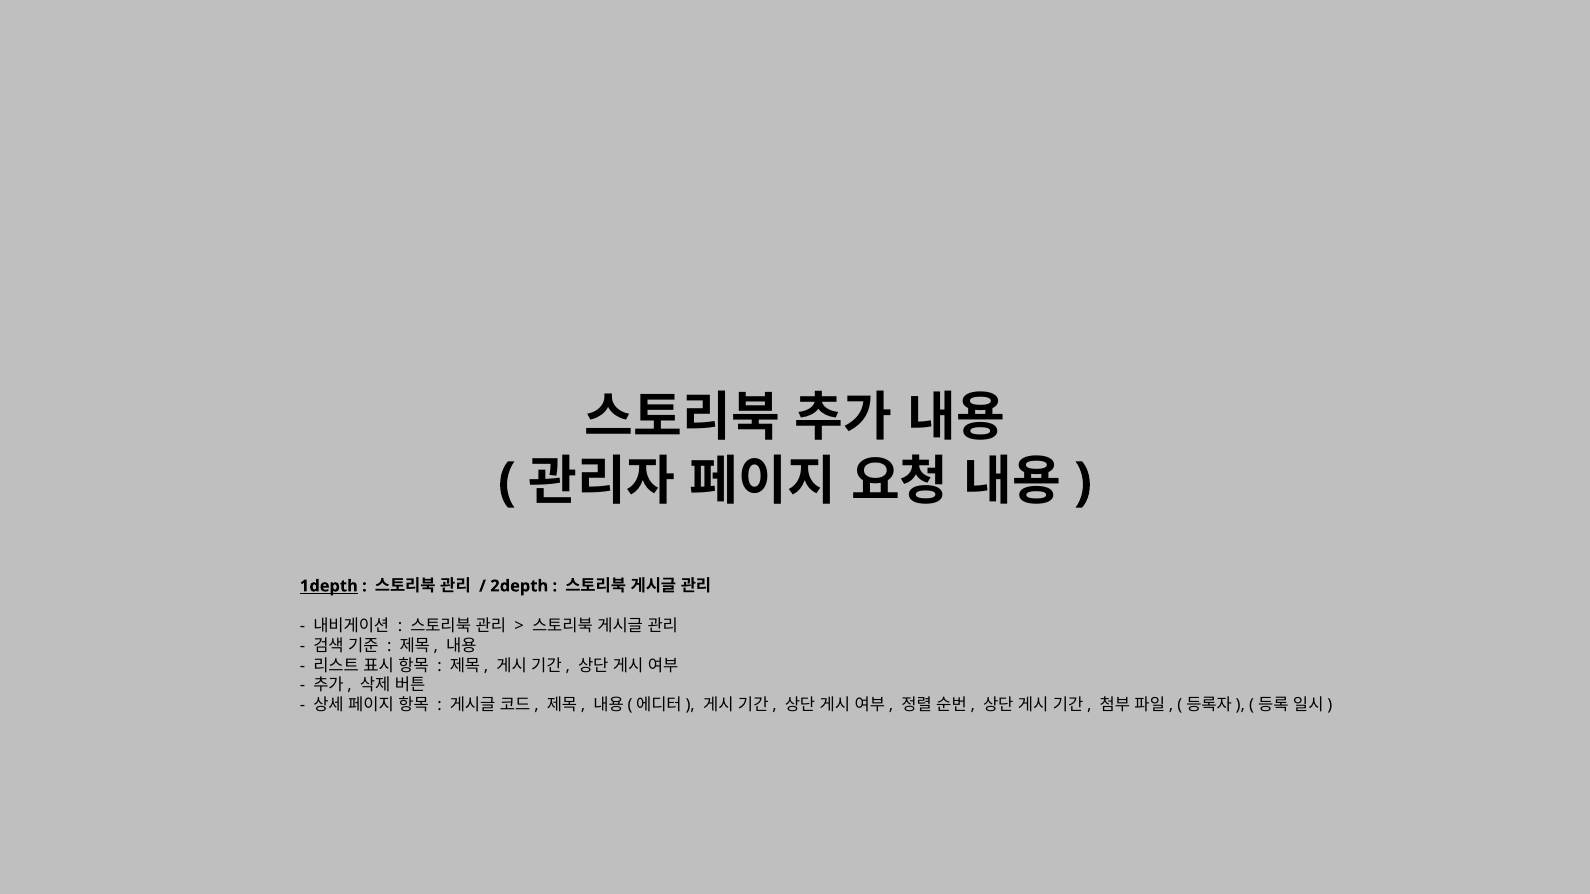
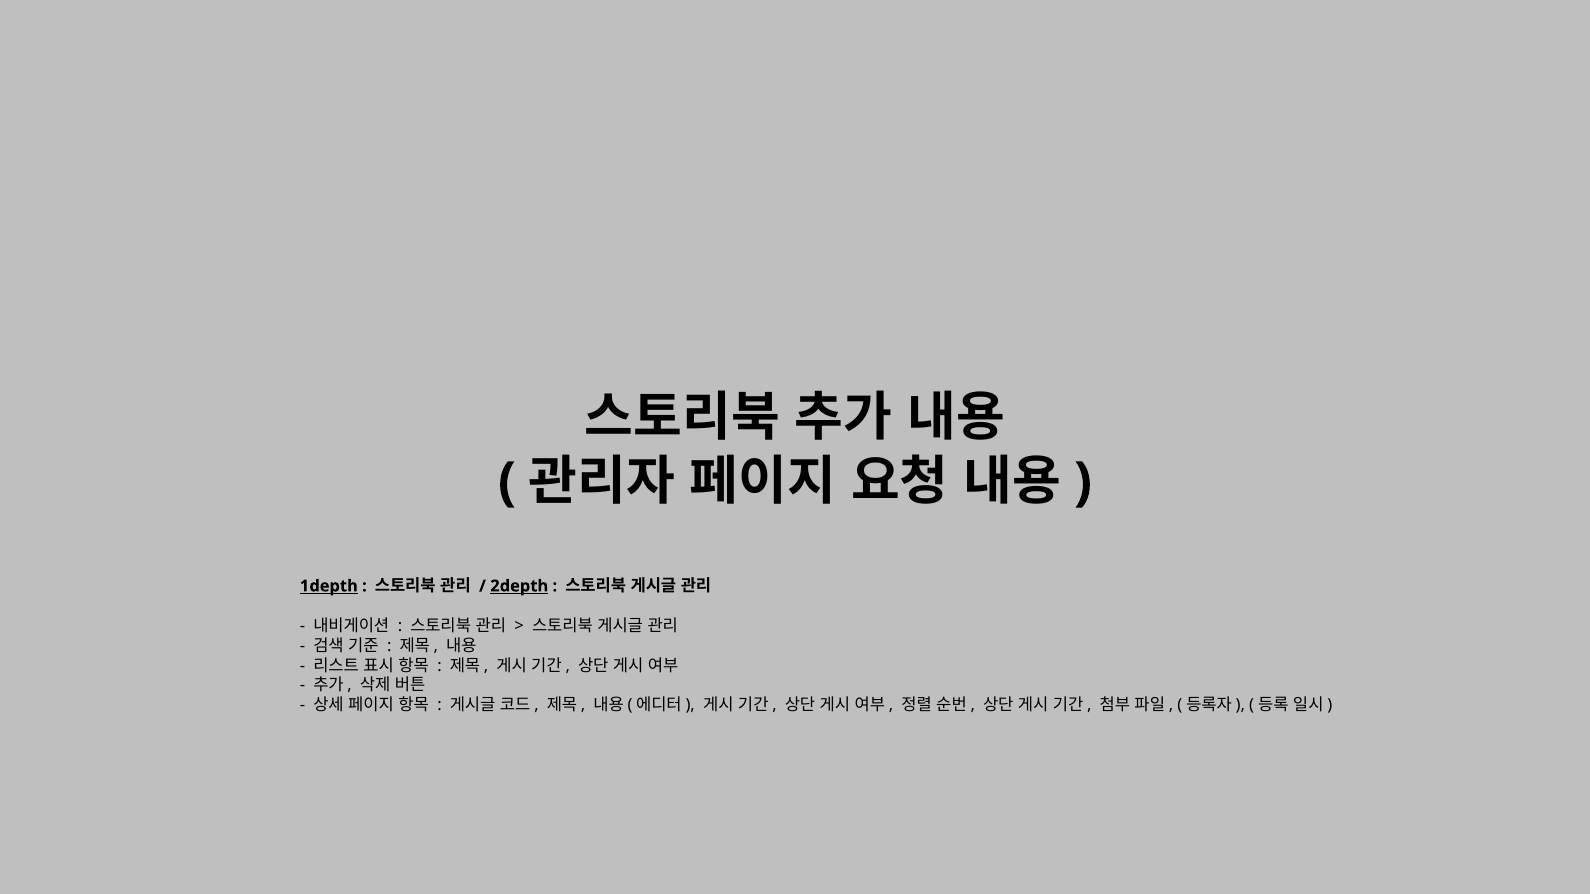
2depth underline: none -> present (519, 586)
